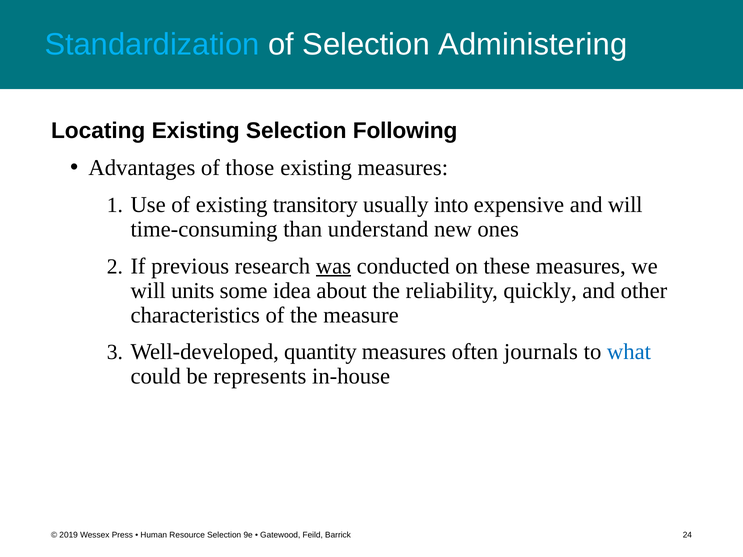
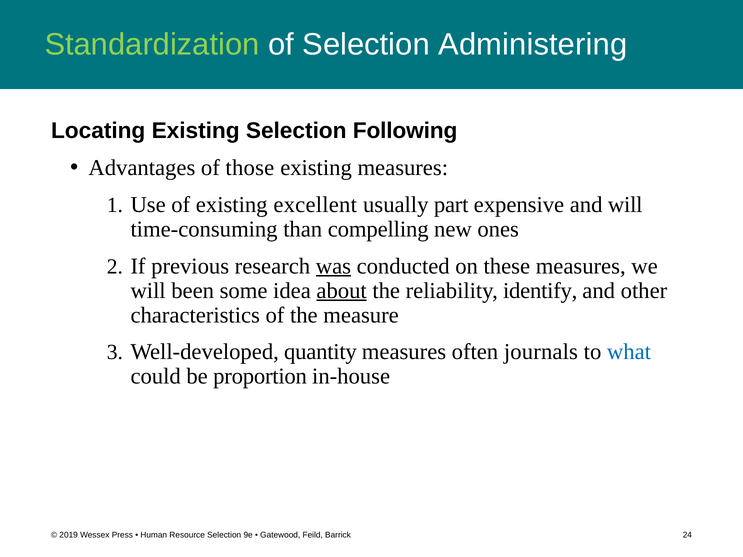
Standardization colour: light blue -> light green (152, 44)
transitory: transitory -> excellent (315, 205)
into: into -> part (451, 205)
understand: understand -> compelling (378, 229)
units: units -> been (193, 291)
about underline: none -> present (342, 291)
quickly: quickly -> identify (540, 291)
represents: represents -> proportion (260, 377)
